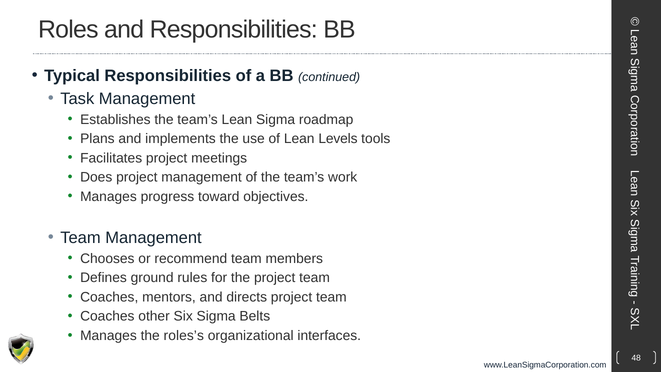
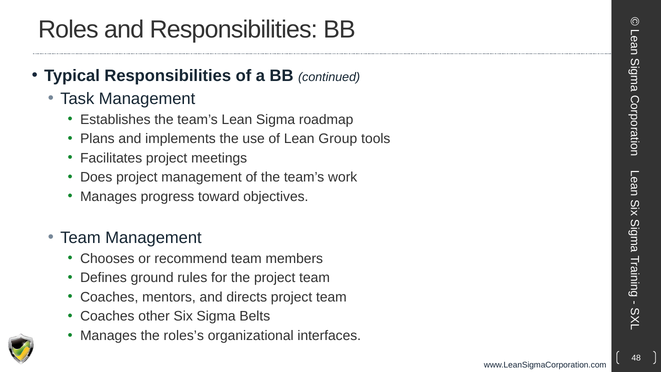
Levels: Levels -> Group (338, 139)
